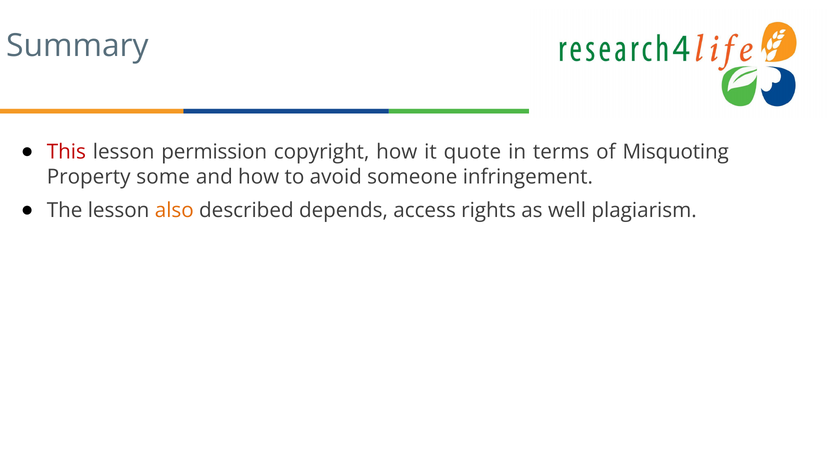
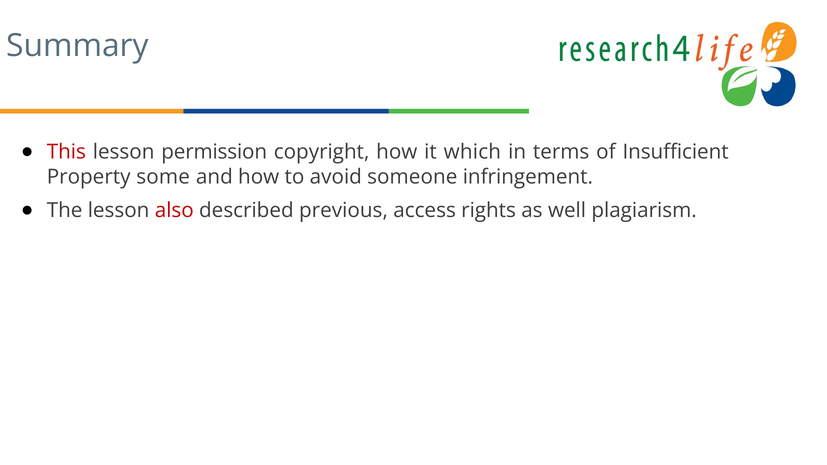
quote: quote -> which (472, 152)
Misquoting: Misquoting -> Insufficient (676, 152)
also colour: orange -> red (174, 210)
depends: depends -> previous (343, 210)
